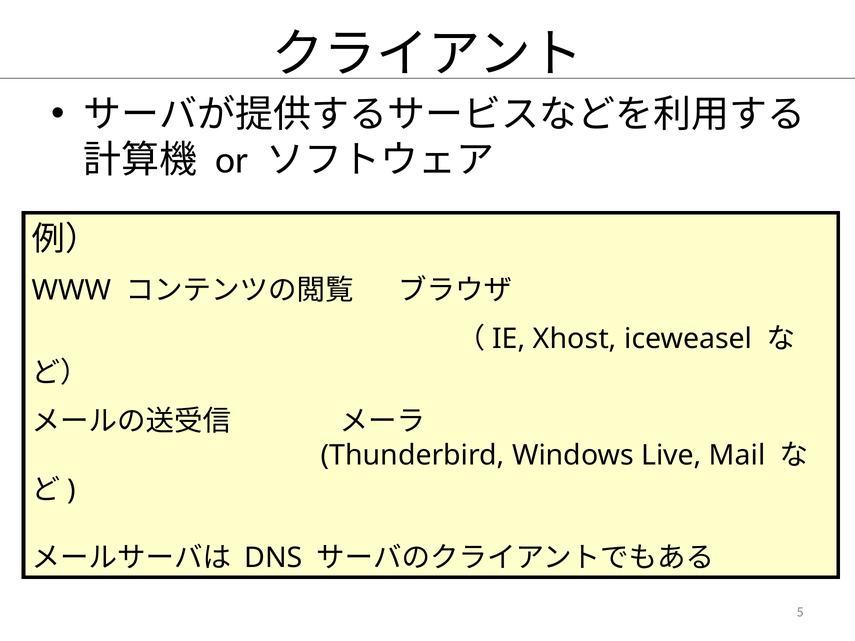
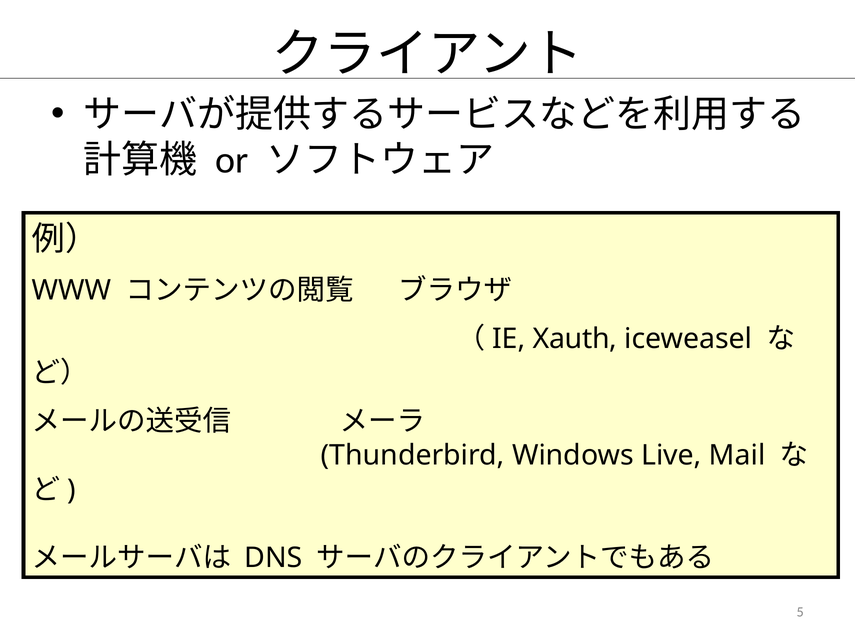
Xhost: Xhost -> Xauth (575, 339)
